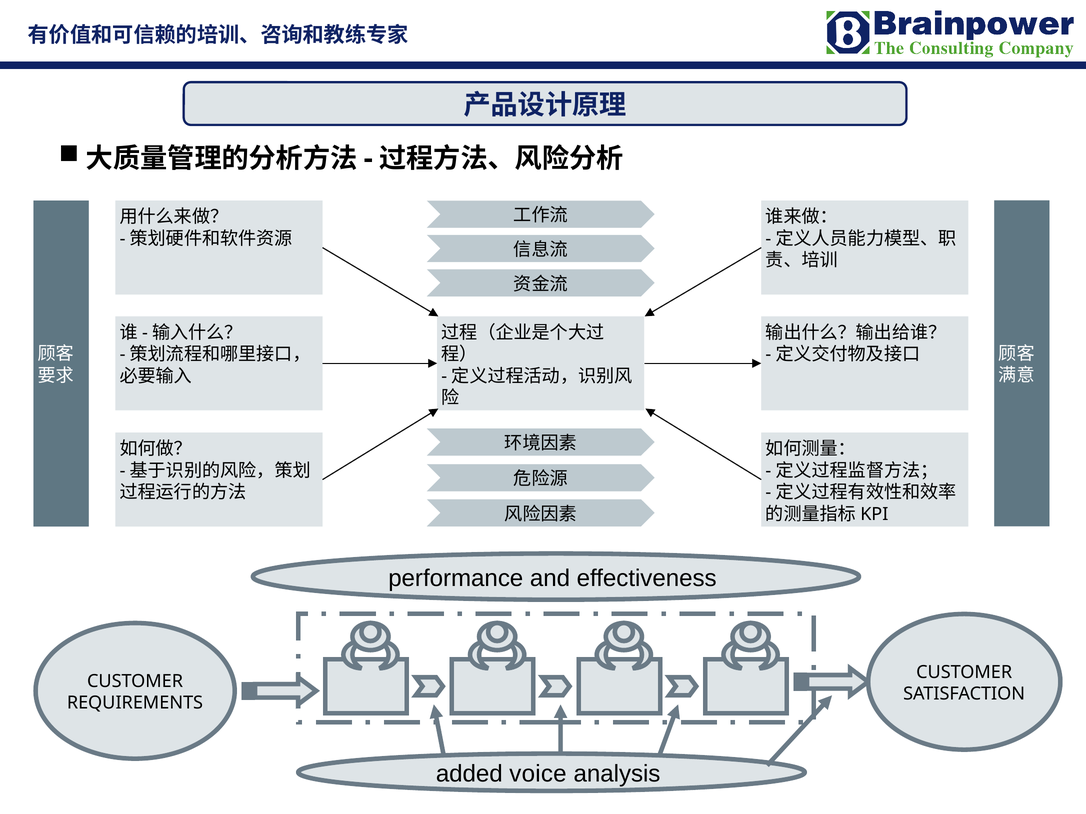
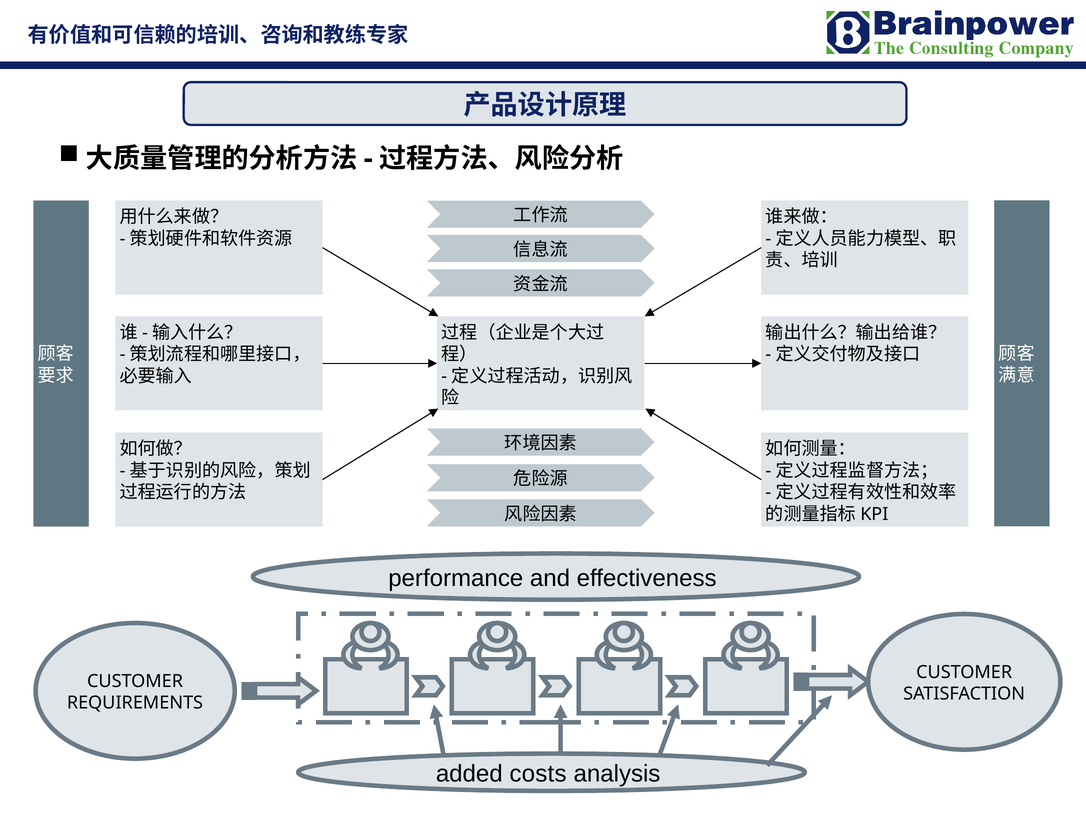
voice: voice -> costs (538, 774)
